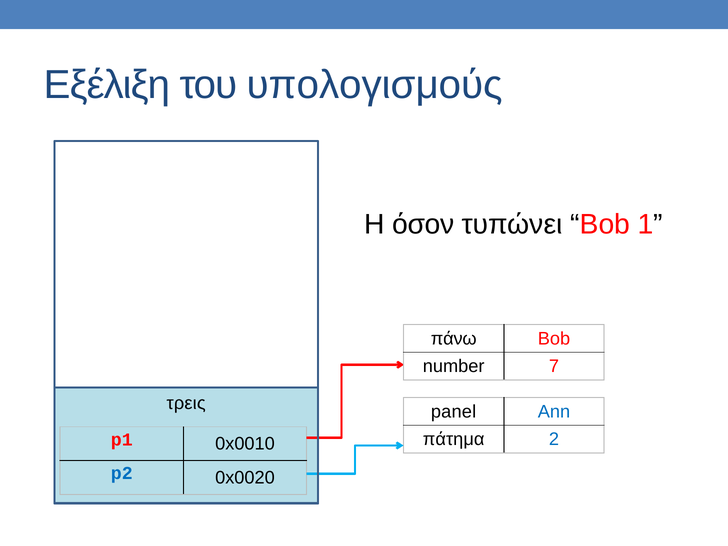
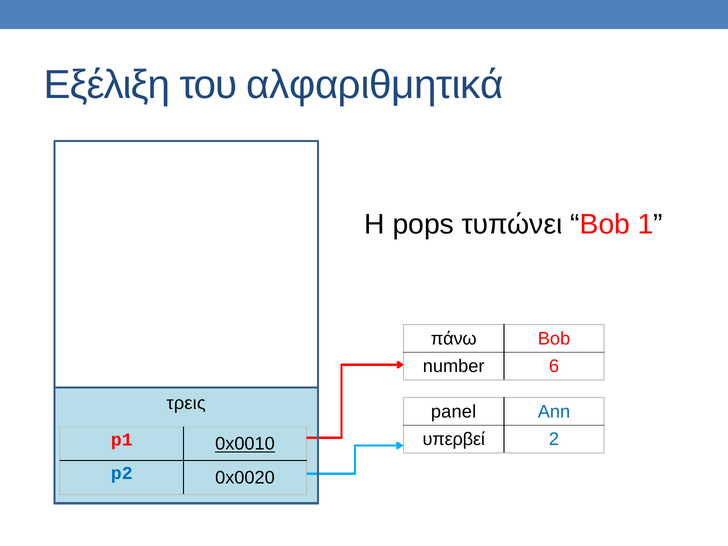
υπολογισμούς: υπολογισμούς -> αλφαριθμητικά (375, 85)
όσον: όσον -> pops (423, 225)
7: 7 -> 6 (554, 366)
πάτημα: πάτημα -> υπερβεί (454, 439)
0x0010 underline: none -> present (245, 444)
